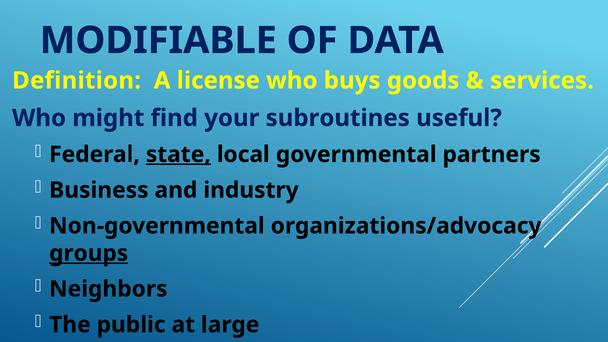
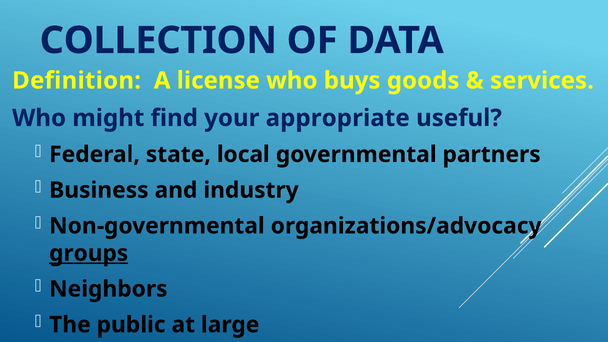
MODIFIABLE: MODIFIABLE -> COLLECTION (158, 40)
subroutines: subroutines -> appropriate (338, 118)
state underline: present -> none (178, 154)
